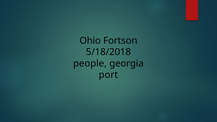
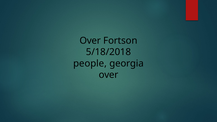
Ohio: Ohio -> Over (90, 41)
port: port -> over (108, 75)
